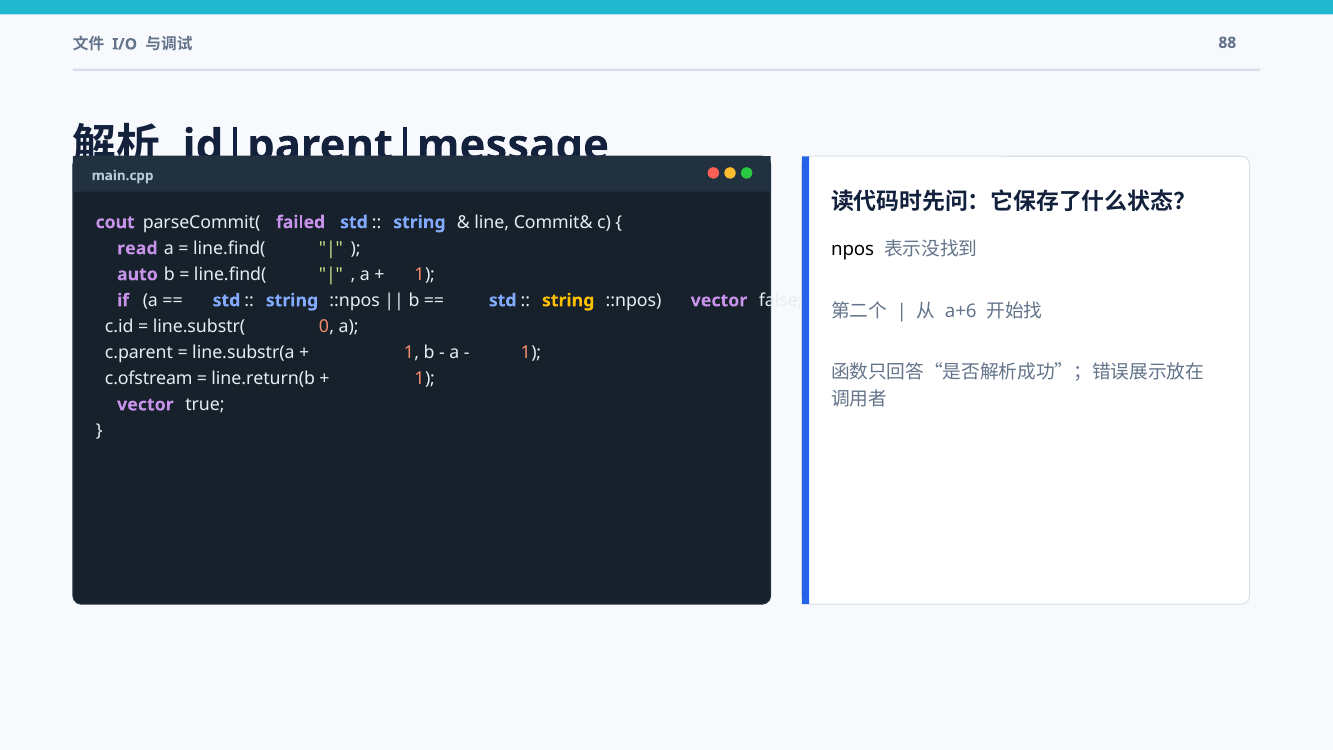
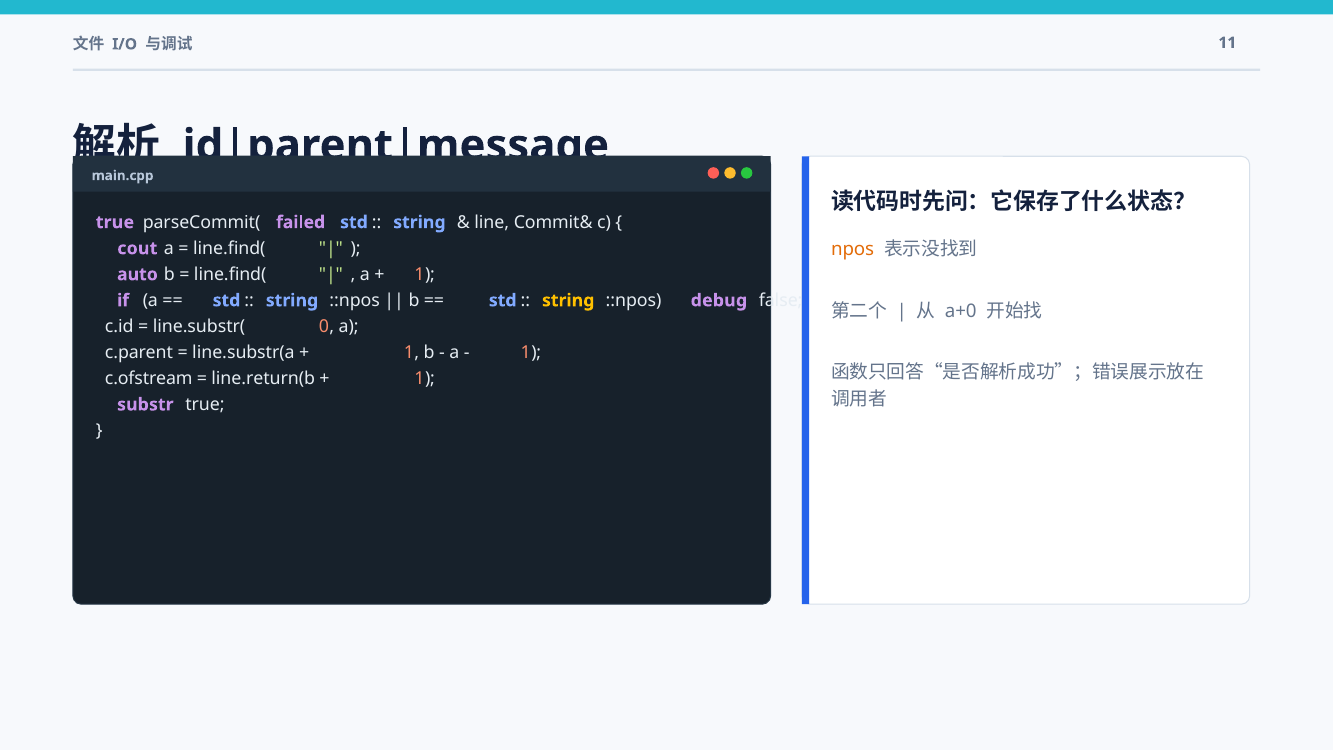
88: 88 -> 11 (1227, 43)
cout: cout -> true (115, 222)
npos colour: black -> orange (853, 250)
read: read -> cout (137, 248)
::npos vector: vector -> debug (719, 300)
a+6: a+6 -> a+0 (961, 311)
vector: vector -> substr (145, 404)
